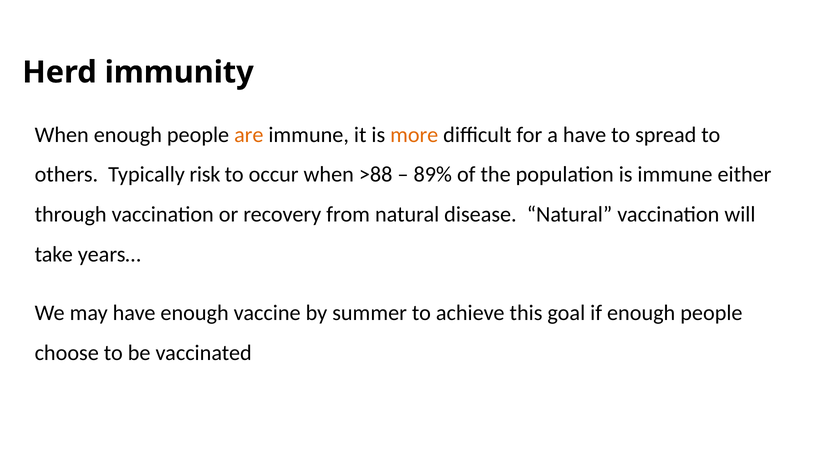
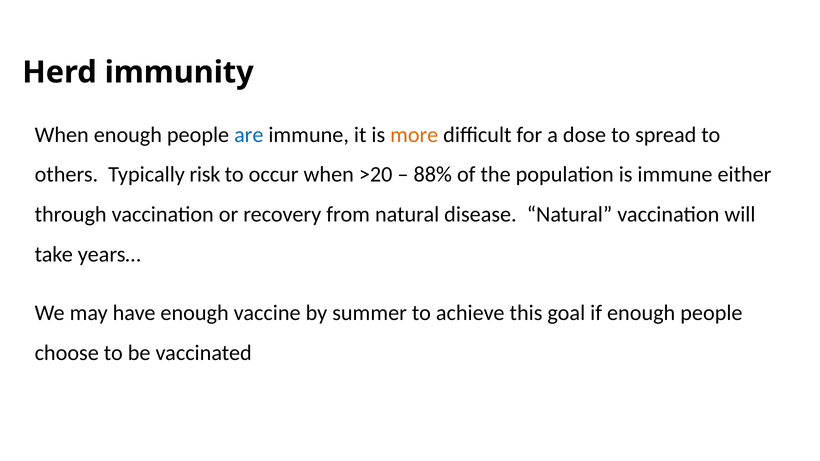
are colour: orange -> blue (249, 135)
a have: have -> dose (585, 135)
>88: >88 -> >20 (376, 175)
89%: 89% -> 88% (433, 175)
